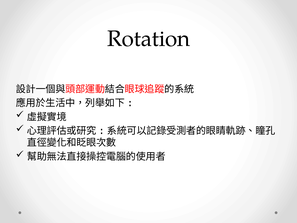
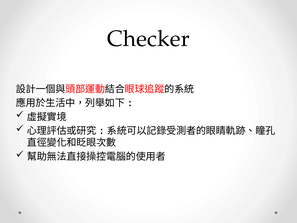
Rotation: Rotation -> Checker (148, 39)
